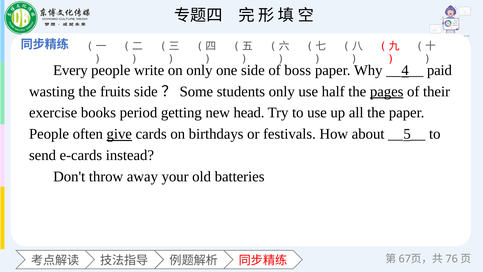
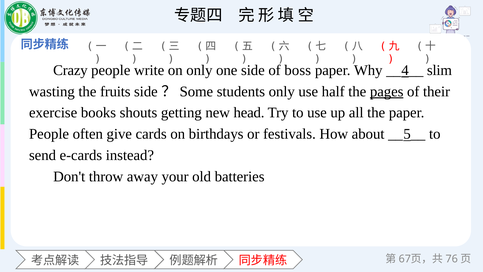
Every: Every -> Crazy (70, 70)
paid: paid -> slim (439, 70)
period: period -> shouts (139, 113)
give underline: present -> none (119, 134)
